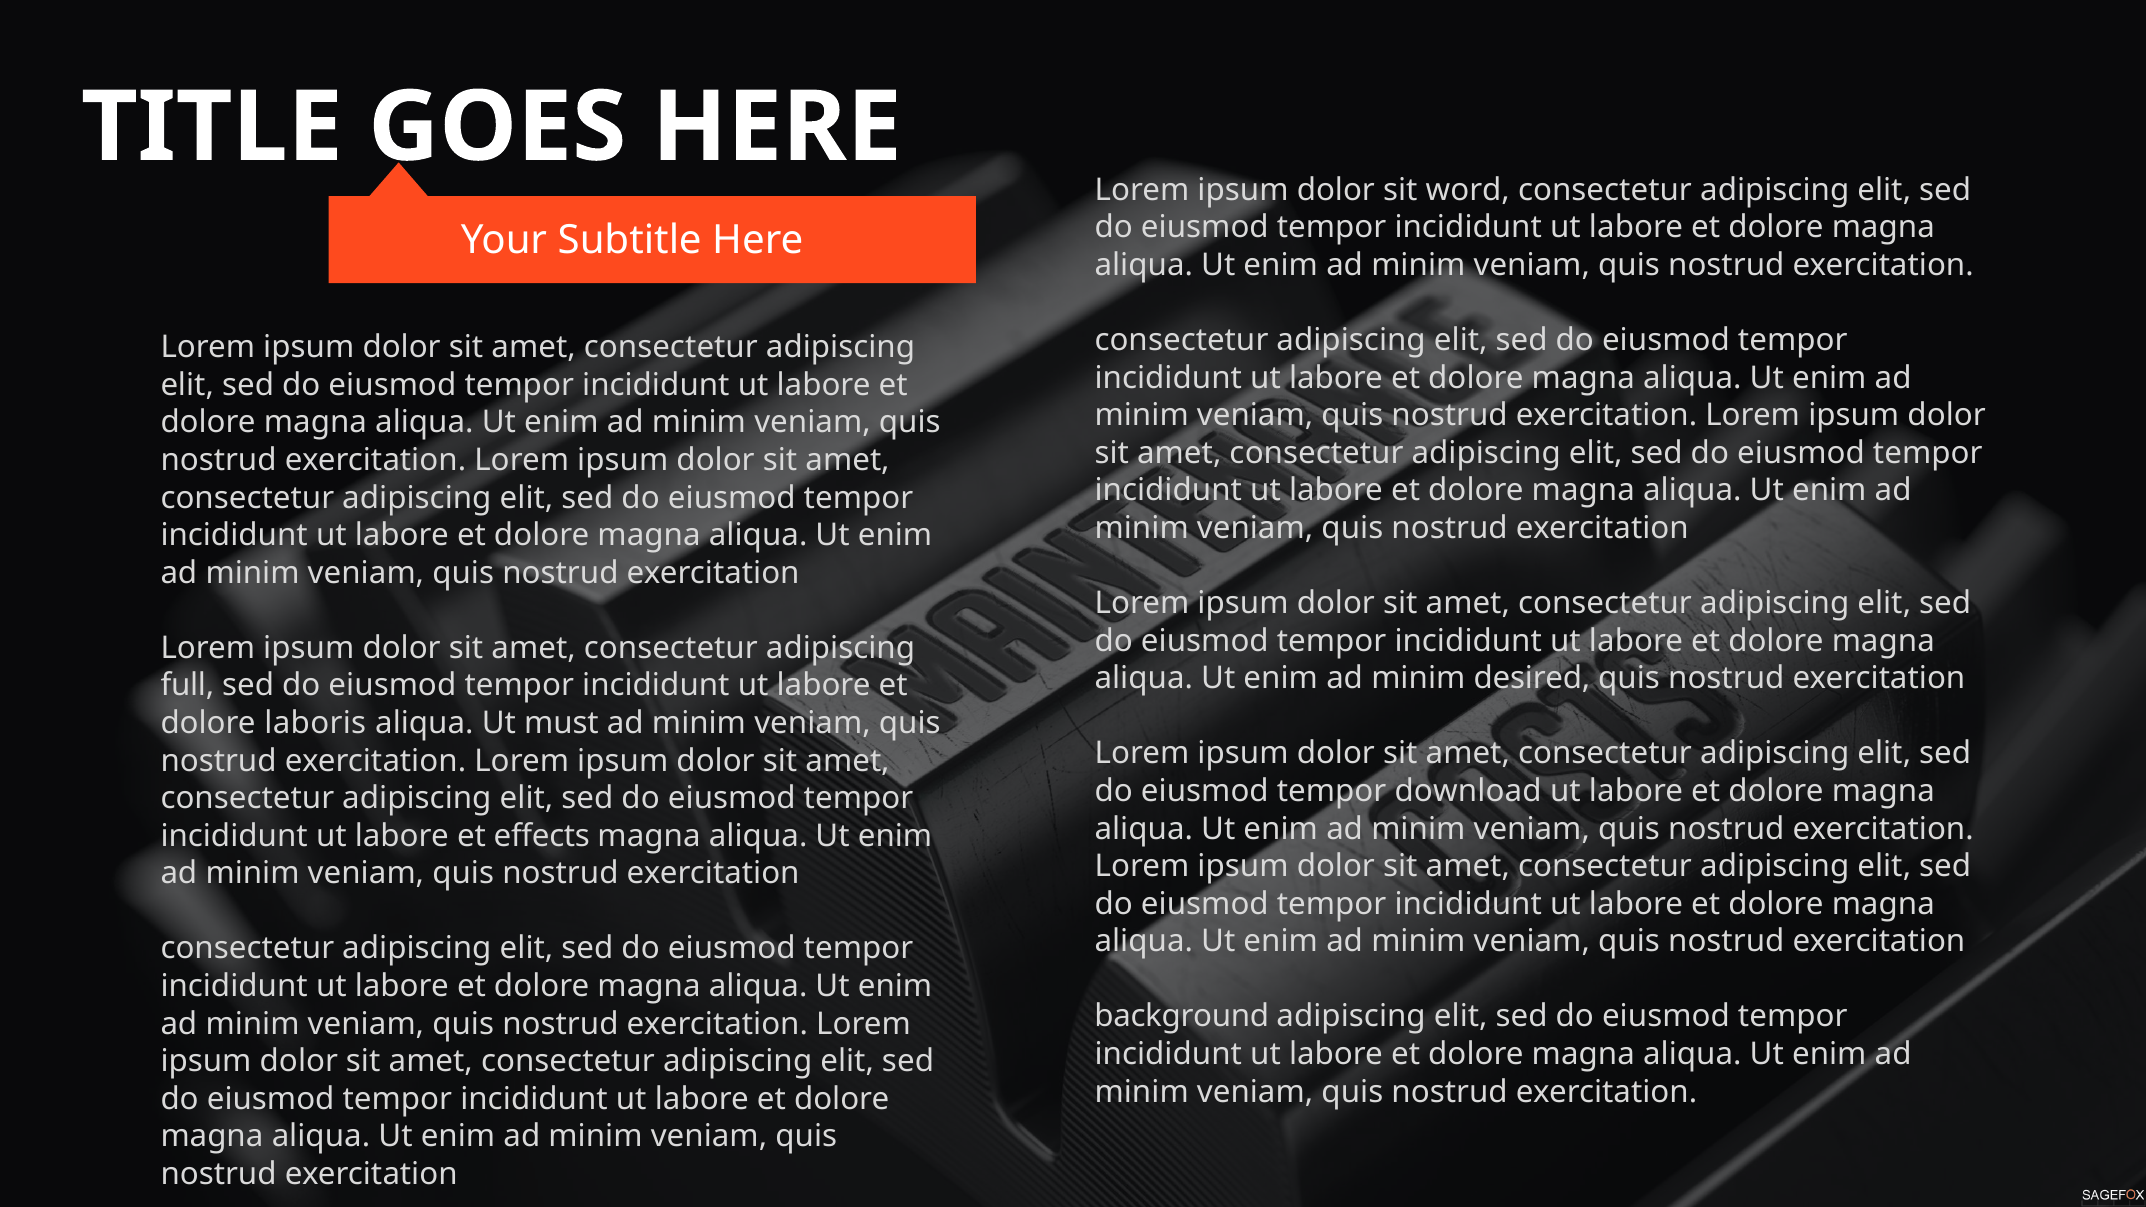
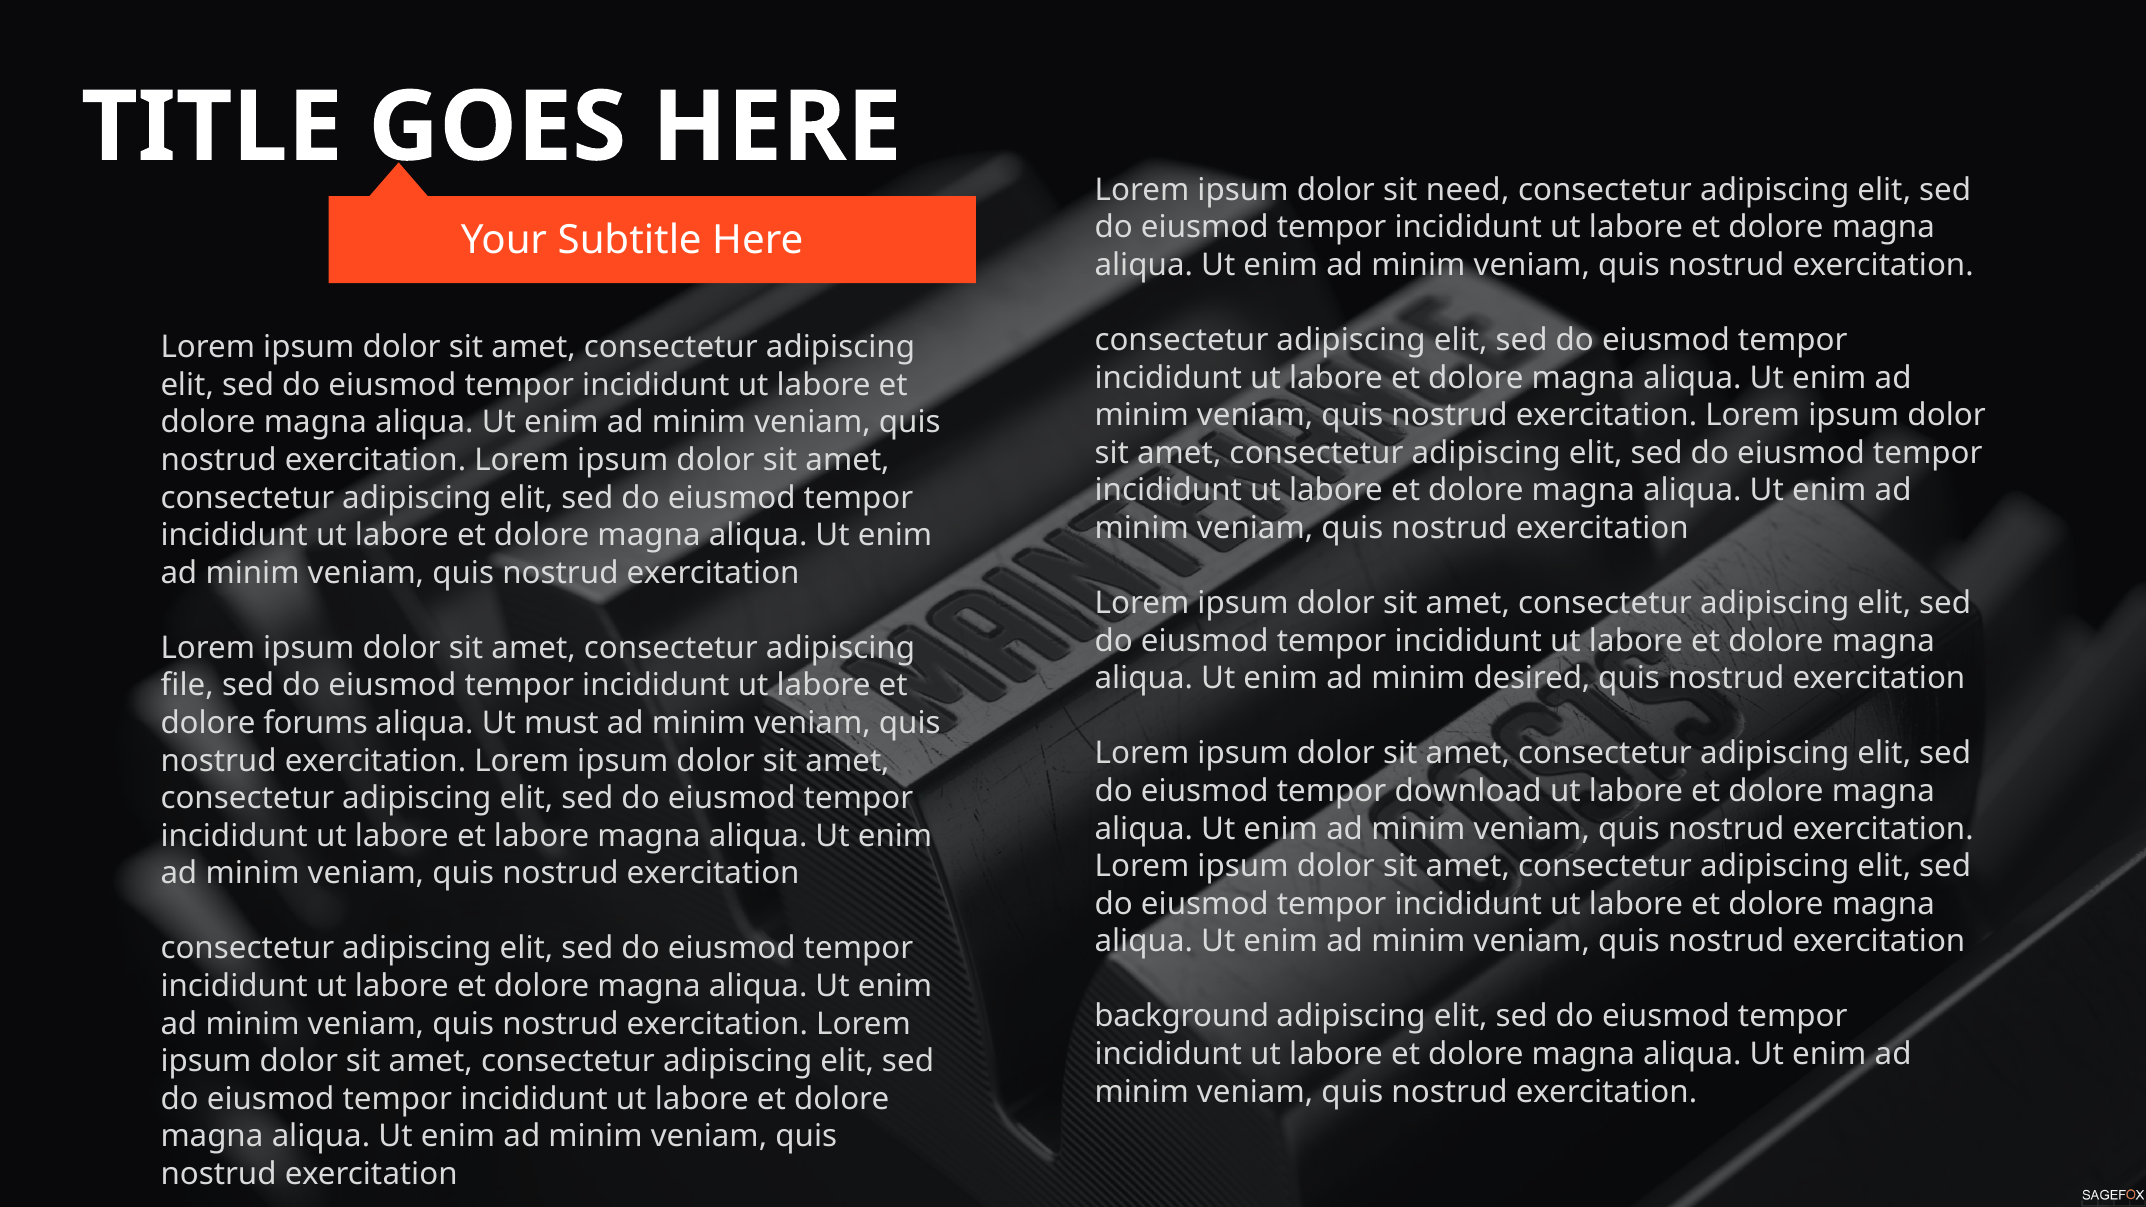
word: word -> need (1468, 190)
full: full -> file (187, 686)
laboris: laboris -> forums (316, 723)
et effects: effects -> labore (542, 836)
